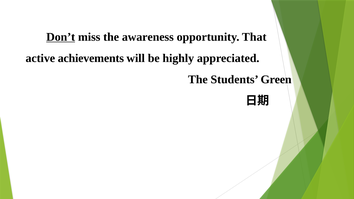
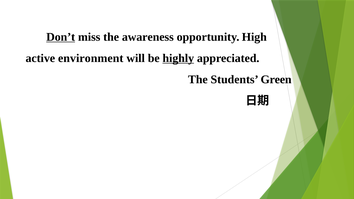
That: That -> High (254, 37)
achievements: achievements -> environment (91, 58)
highly underline: none -> present (178, 58)
